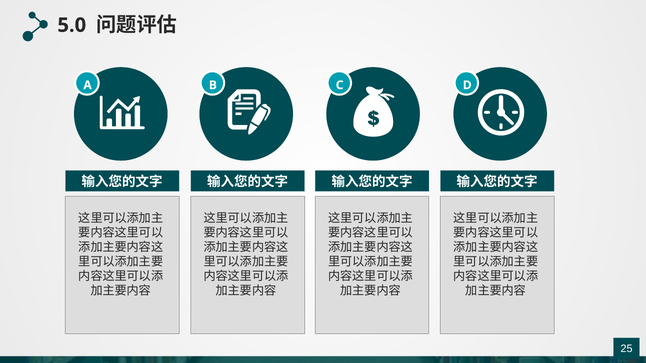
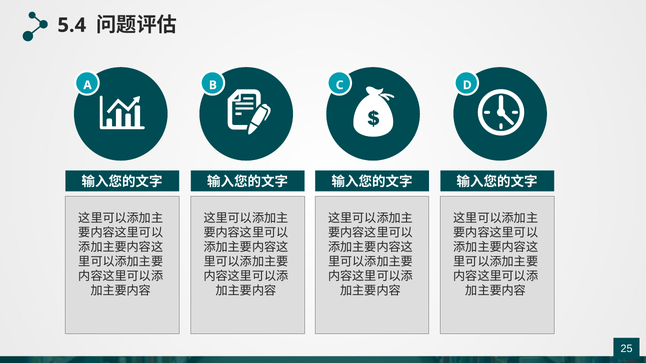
5.0: 5.0 -> 5.4 (72, 25)
